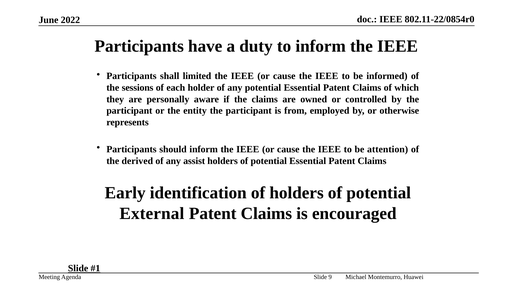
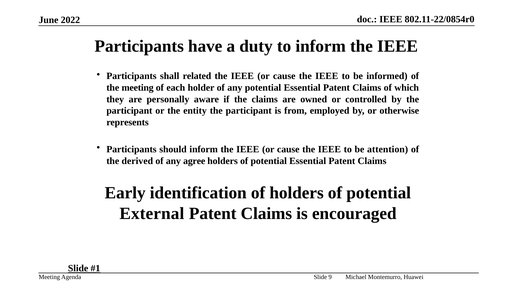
limited: limited -> related (197, 76)
the sessions: sessions -> meeting (138, 88)
assist: assist -> agree (194, 161)
